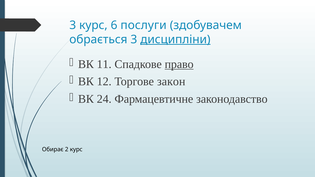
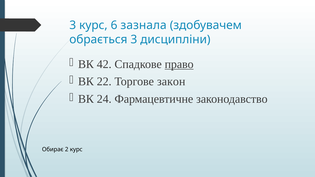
послуги: послуги -> зазнала (144, 25)
дисципліни underline: present -> none (175, 39)
11: 11 -> 42 (104, 64)
12: 12 -> 22 (104, 82)
